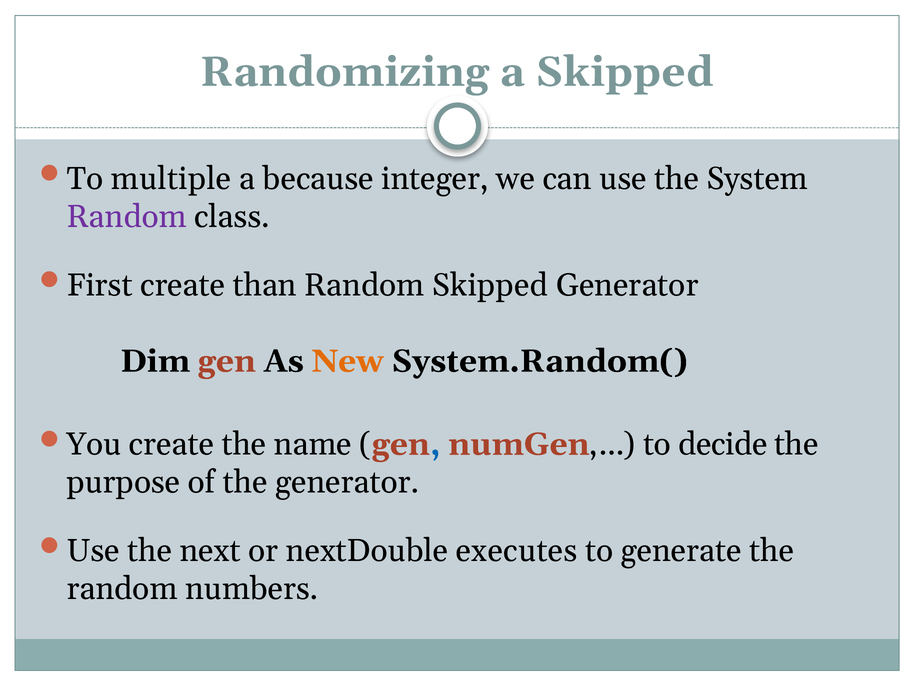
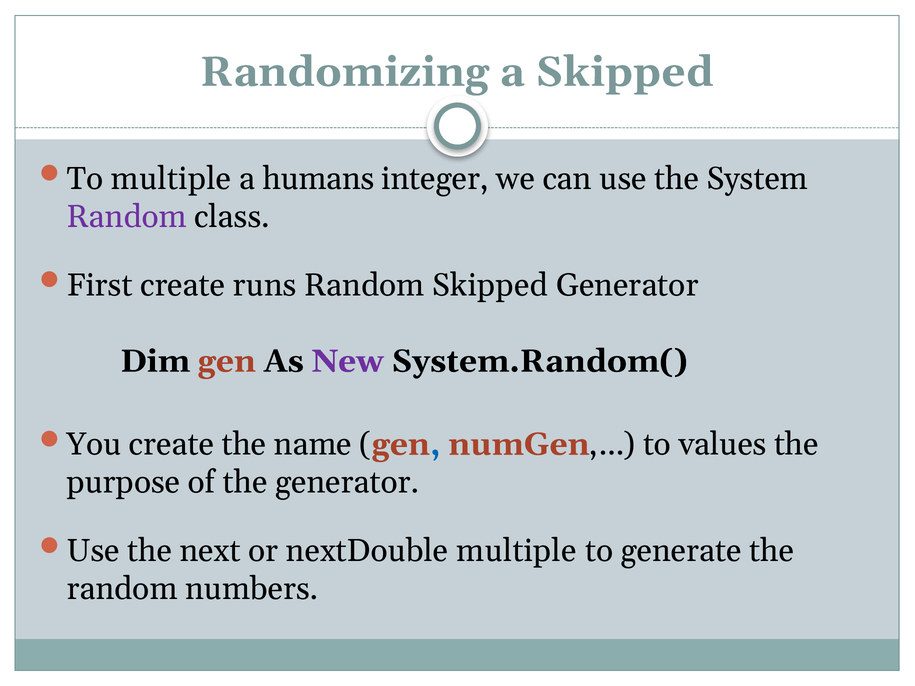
because: because -> humans (318, 179)
than: than -> runs (265, 285)
New colour: orange -> purple (348, 361)
decide: decide -> values (723, 444)
nextDouble executes: executes -> multiple (516, 551)
